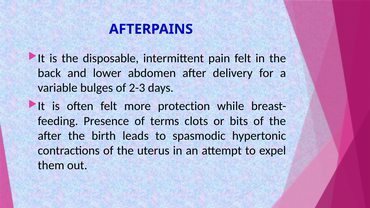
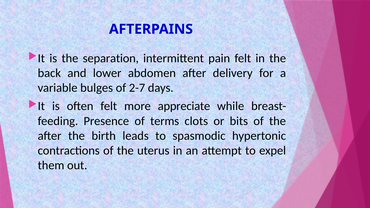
disposable: disposable -> separation (111, 58)
2-3: 2-3 -> 2-7 (137, 88)
protection: protection -> appreciate (184, 106)
